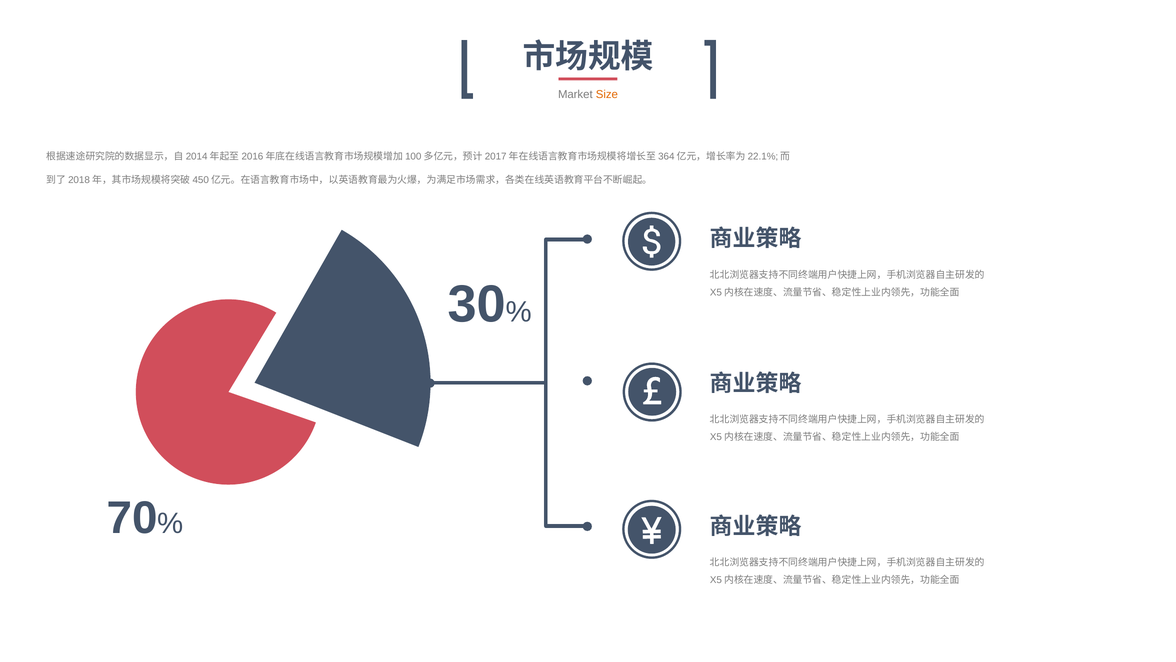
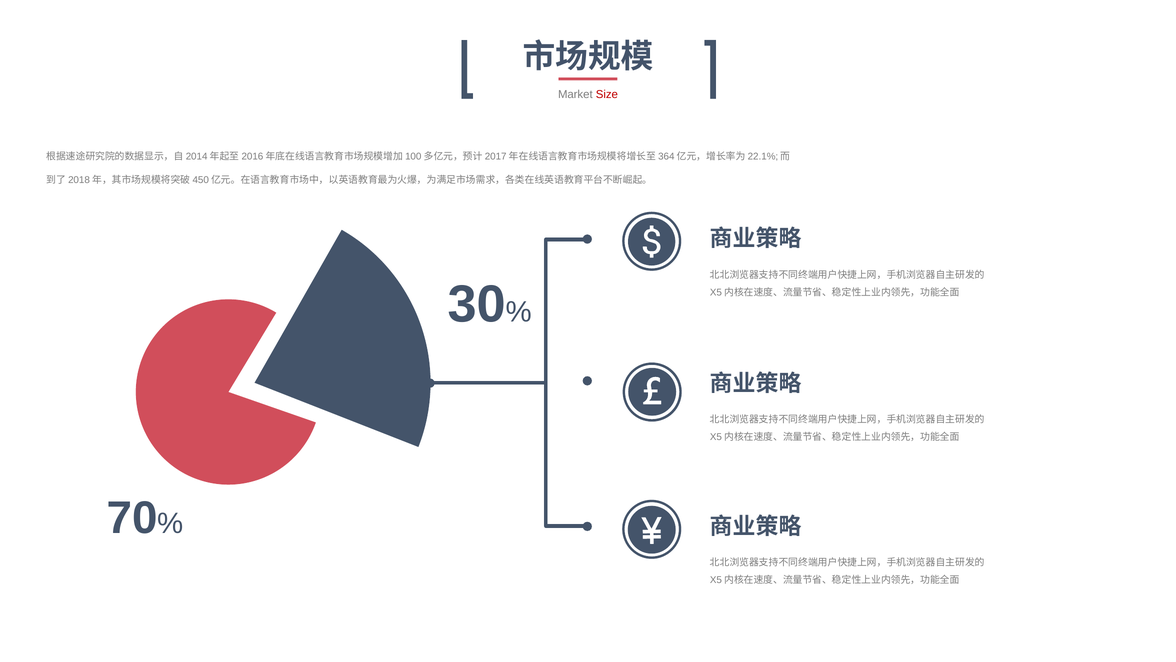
Size colour: orange -> red (607, 95)
